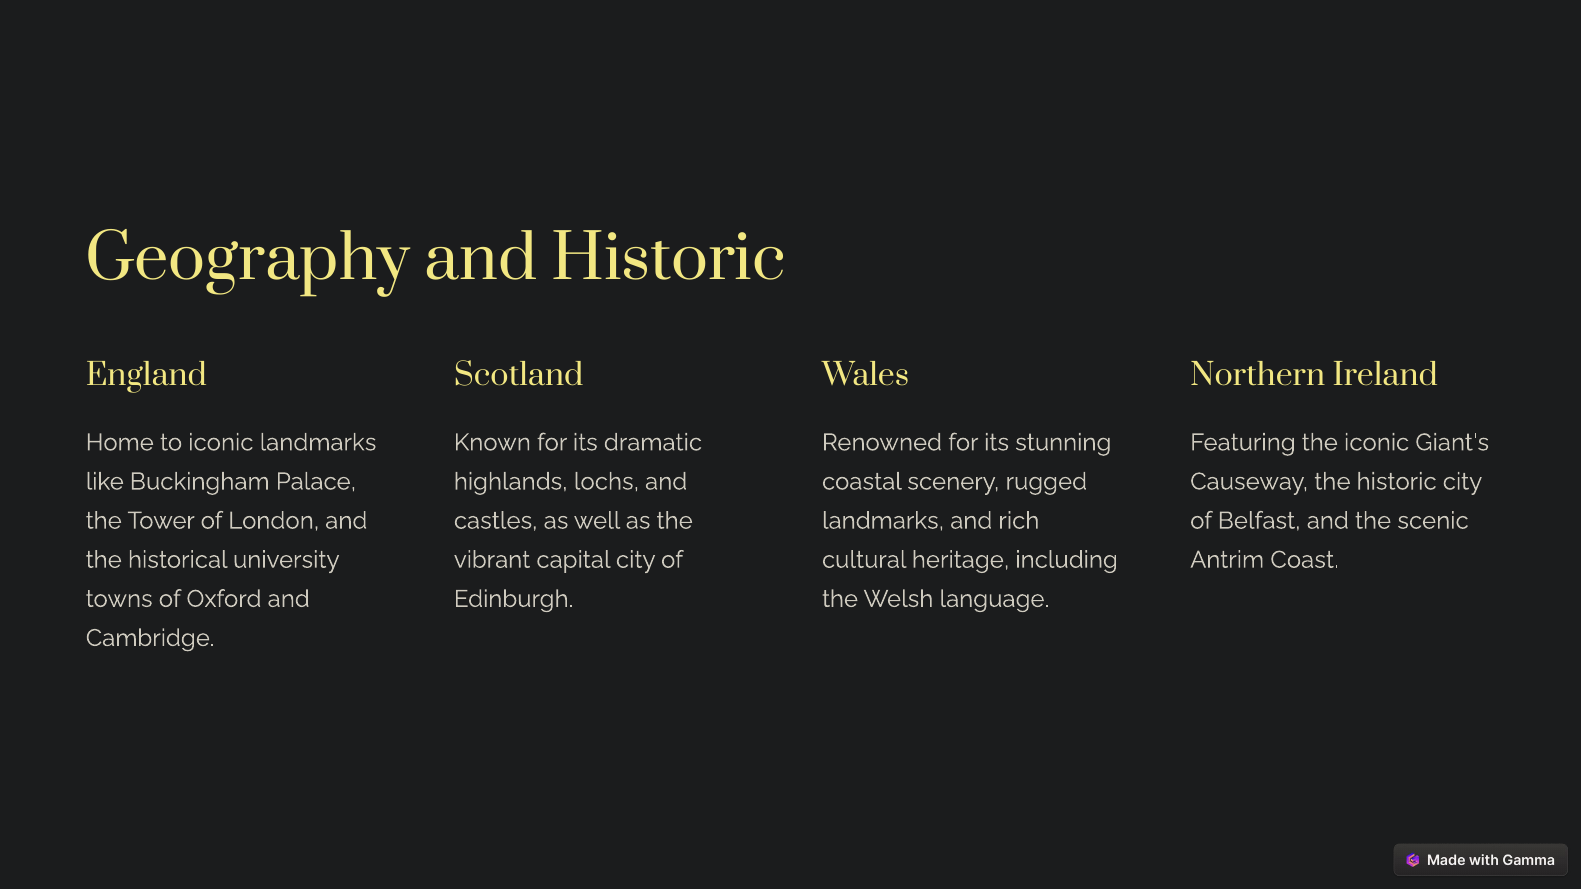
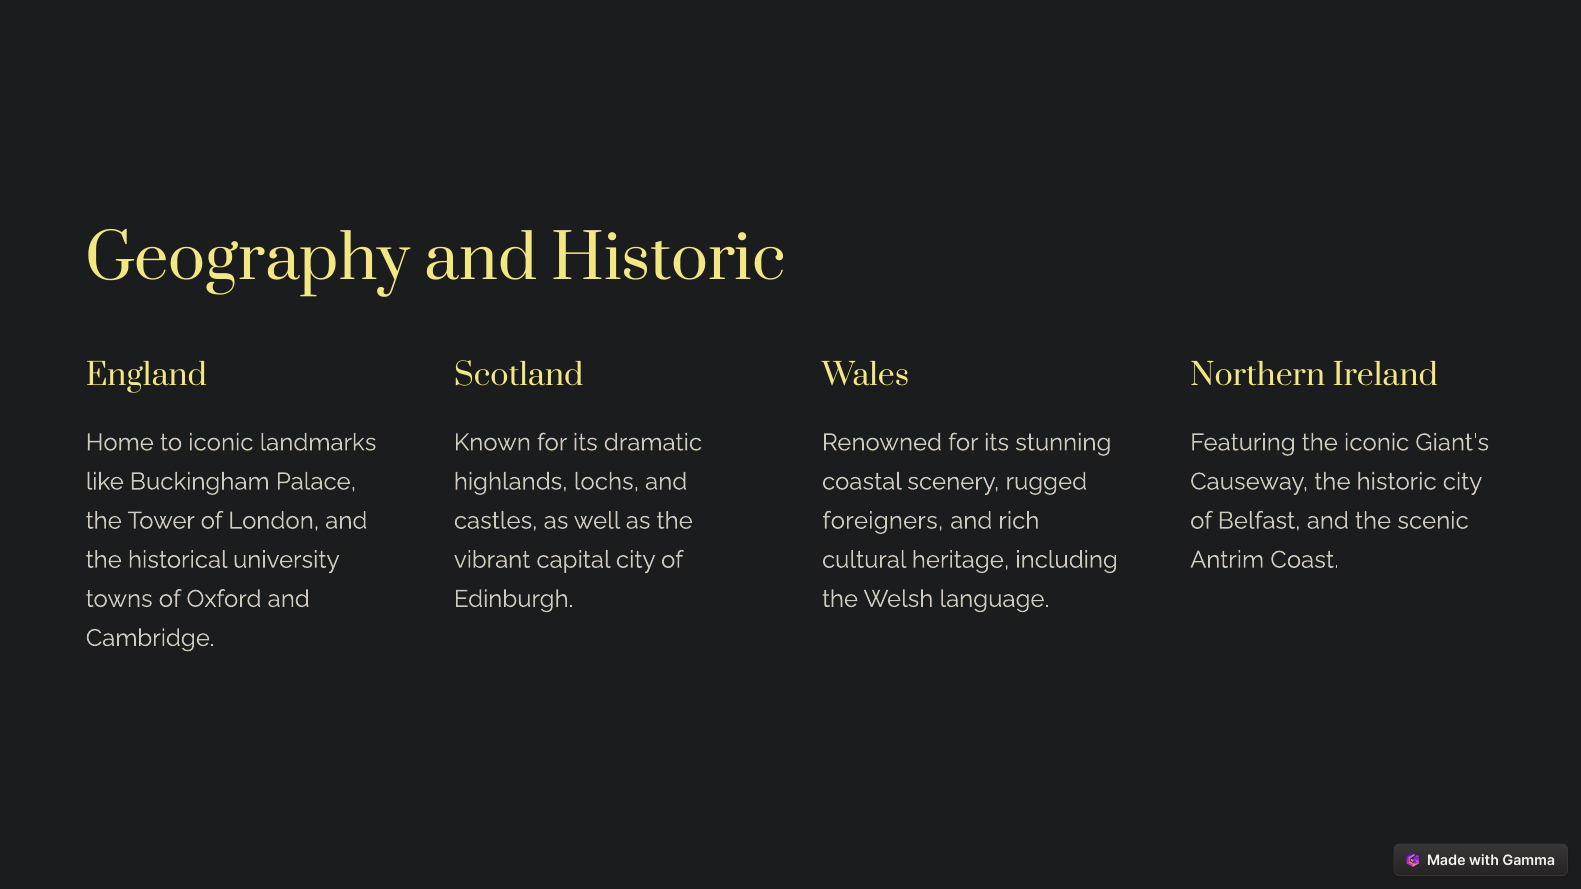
landmarks: landmarks -> foreigners (883, 521)
